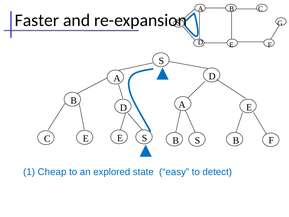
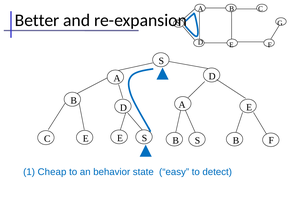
Faster: Faster -> Better (37, 20)
explored: explored -> behavior (112, 172)
